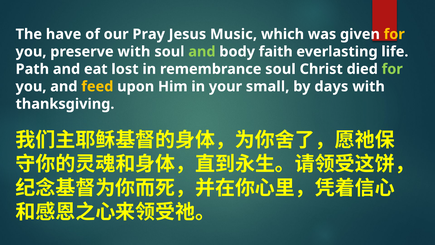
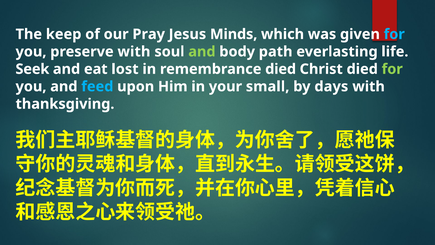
have: have -> keep (64, 34)
Music: Music -> Minds (234, 34)
for colour: yellow -> light blue (394, 34)
faith: faith -> path (276, 52)
Path: Path -> Seek (32, 69)
remembrance soul: soul -> died (281, 69)
feed colour: yellow -> light blue (97, 86)
